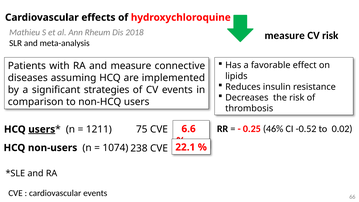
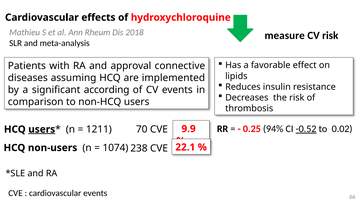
and measure: measure -> approval (131, 66)
strategies: strategies -> according (107, 90)
46%: 46% -> 94% (273, 129)
-0.52 underline: none -> present (306, 129)
6.6: 6.6 -> 9.9 (189, 129)
75: 75 -> 70 (142, 129)
